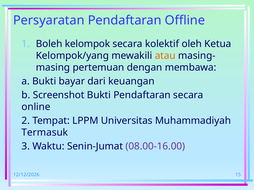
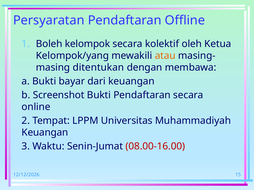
pertemuan: pertemuan -> ditentukan (98, 68)
Termasuk: Termasuk -> Keuangan (45, 133)
08.00-16.00 colour: purple -> red (155, 147)
